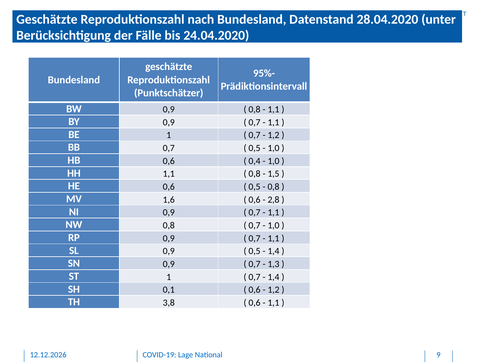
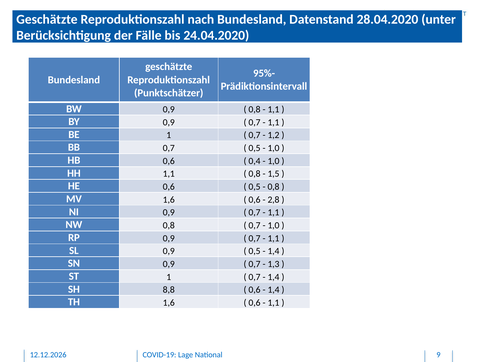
0,1: 0,1 -> 8,8 (169, 290)
1,2: 1,2 -> 1,4 (274, 290)
TH 3,8: 3,8 -> 1,6 (169, 303)
